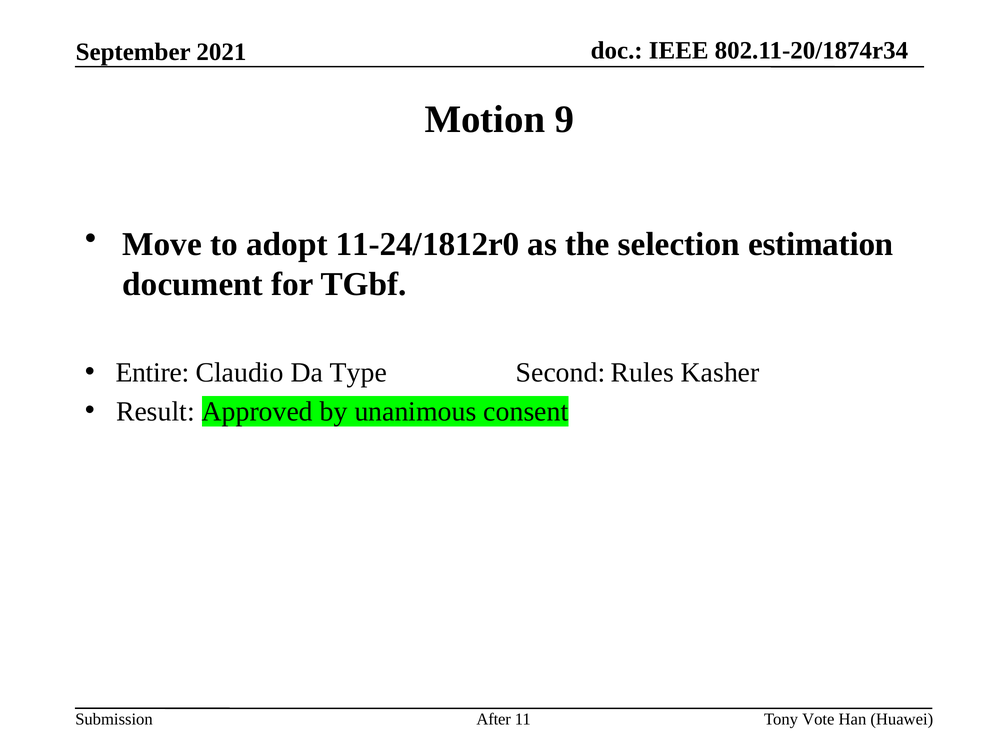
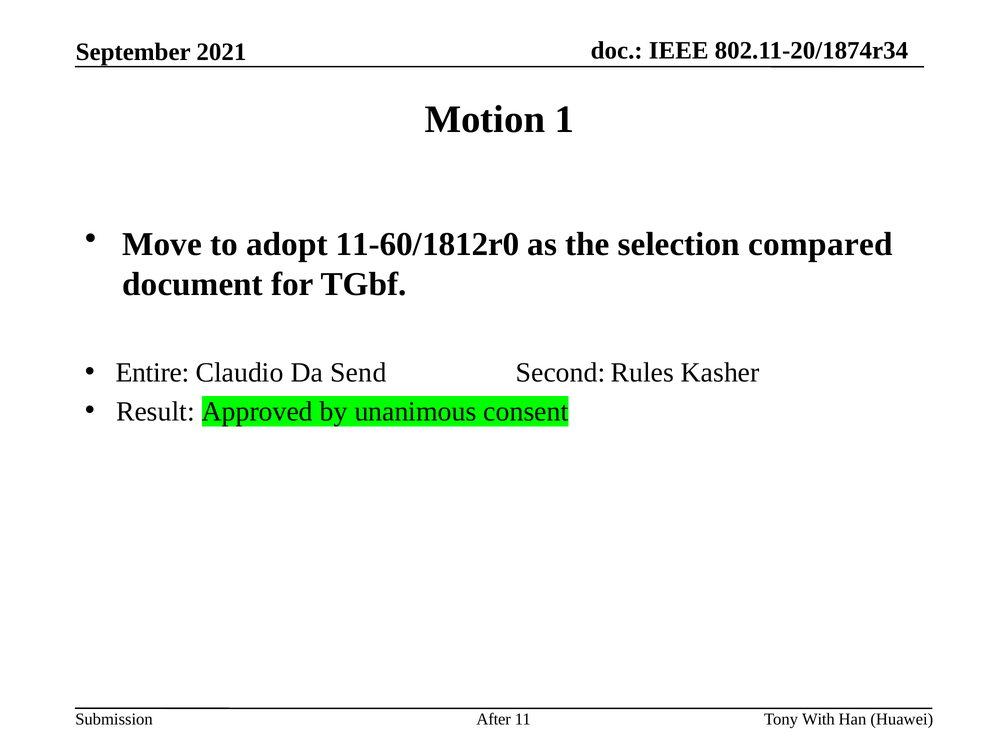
9: 9 -> 1 (565, 119)
11-24/1812r0: 11-24/1812r0 -> 11-60/1812r0 (428, 244)
estimation: estimation -> compared (820, 244)
Type: Type -> Send (358, 372)
Vote: Vote -> With (818, 719)
